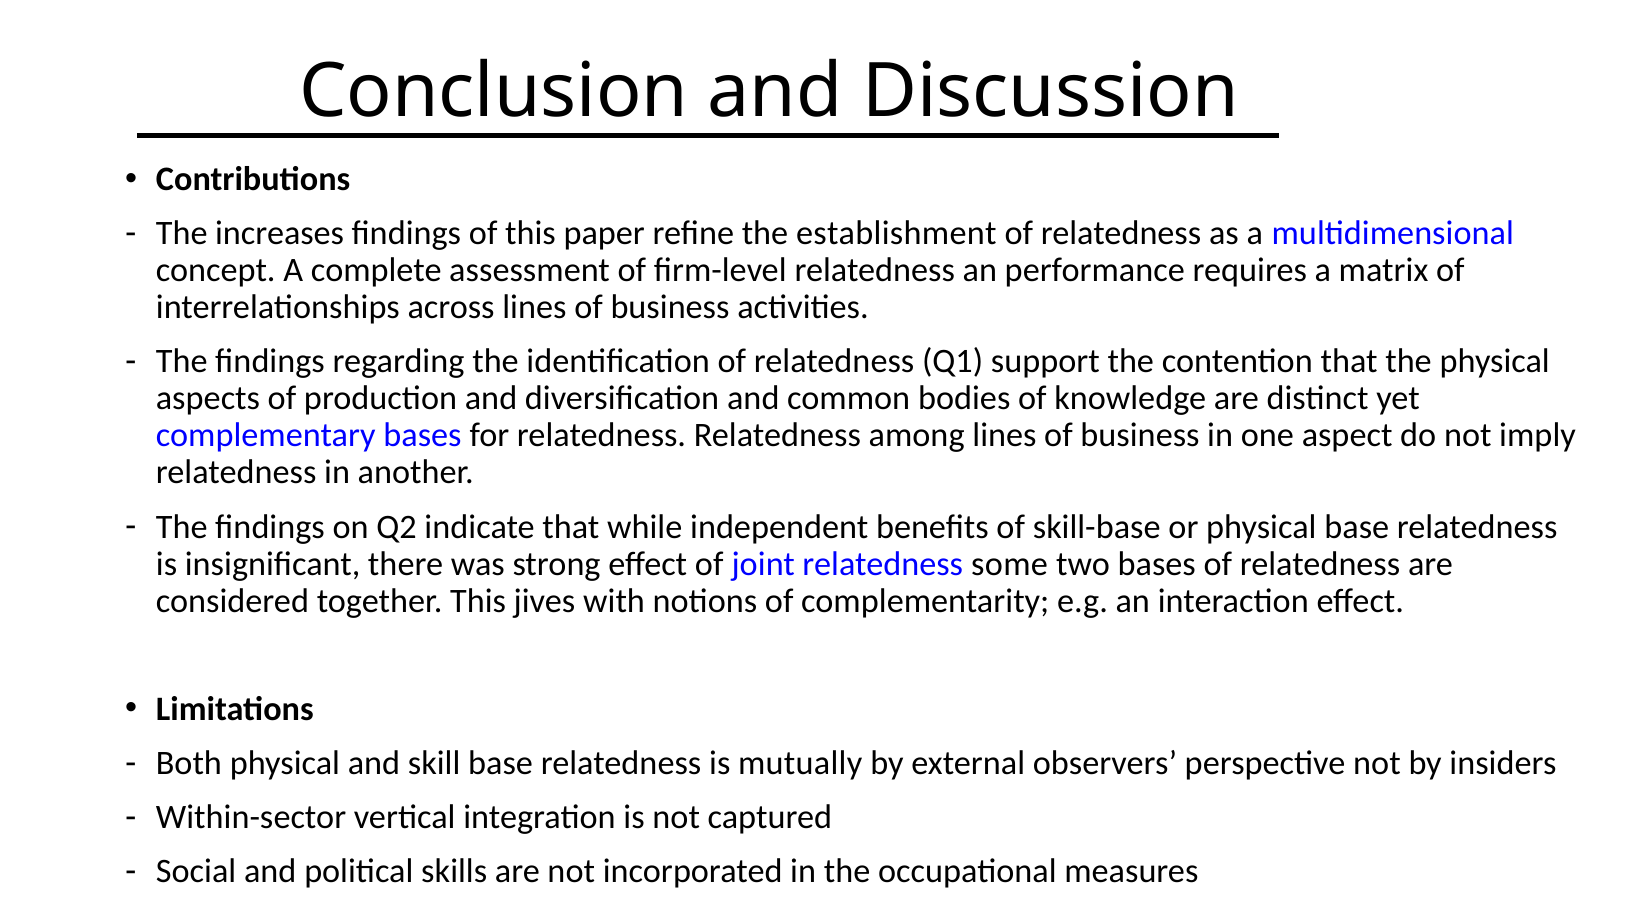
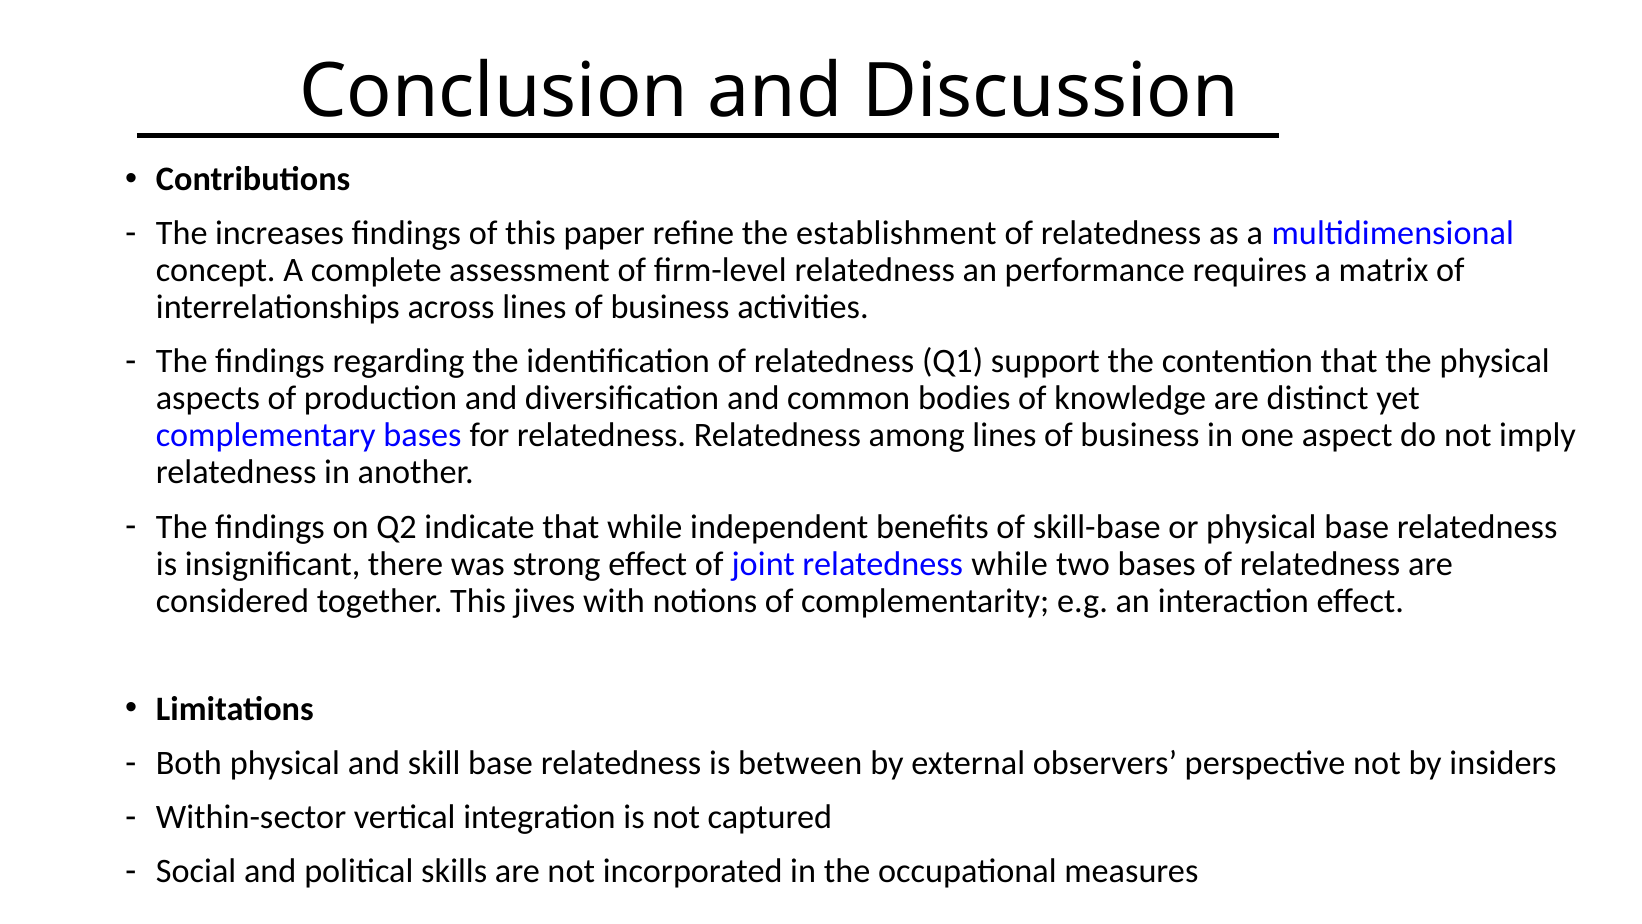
relatedness some: some -> while (1010, 564)
mutually: mutually -> between (800, 763)
